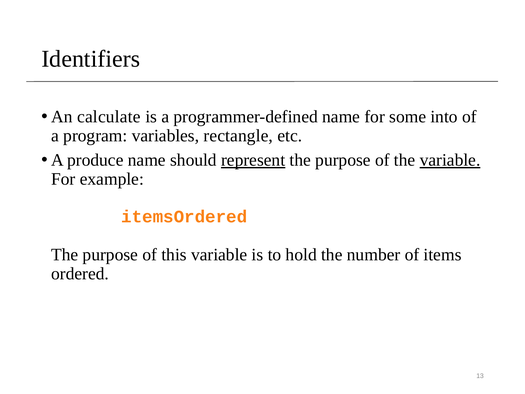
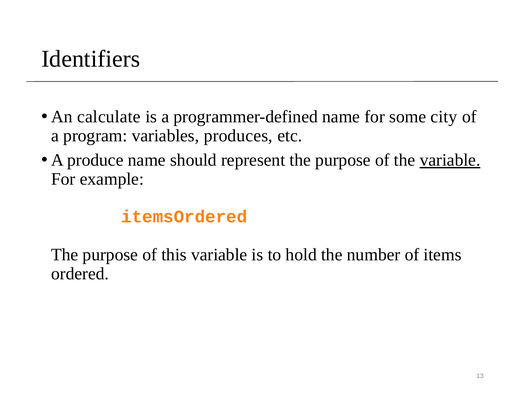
into: into -> city (444, 117)
rectangle: rectangle -> produces (238, 136)
represent underline: present -> none (253, 160)
